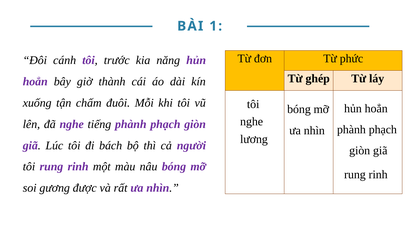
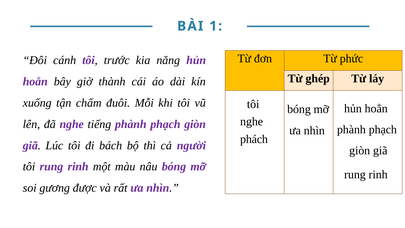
lương: lương -> phách (254, 139)
